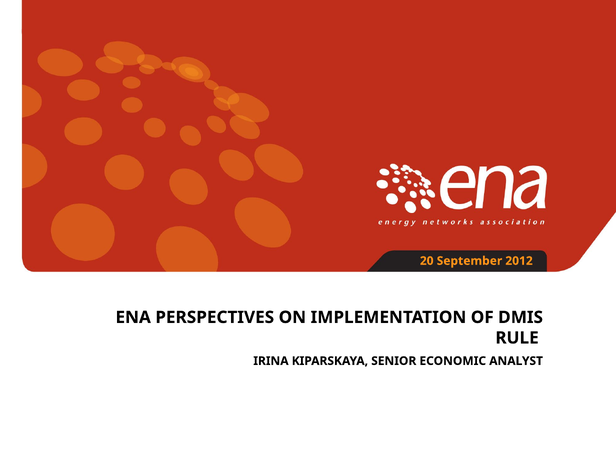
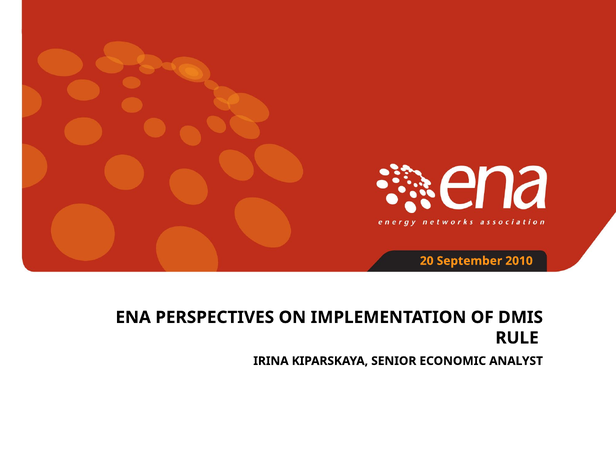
2012: 2012 -> 2010 (519, 261)
